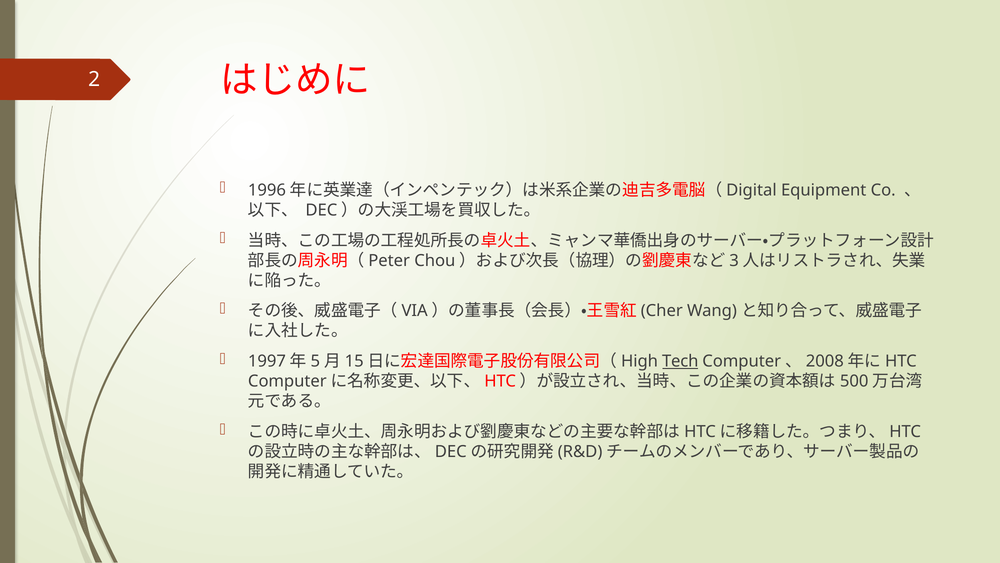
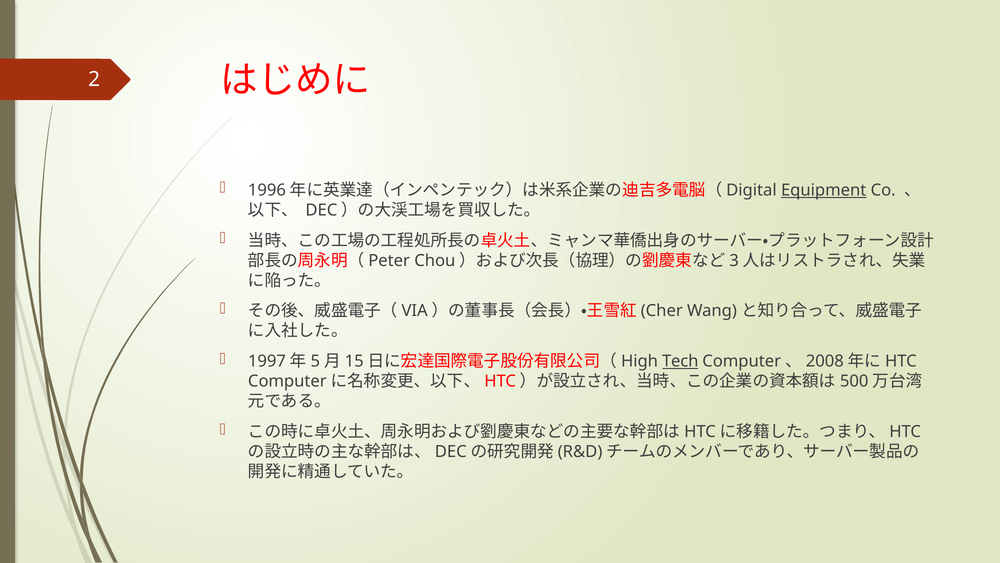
Equipment underline: none -> present (824, 190)
